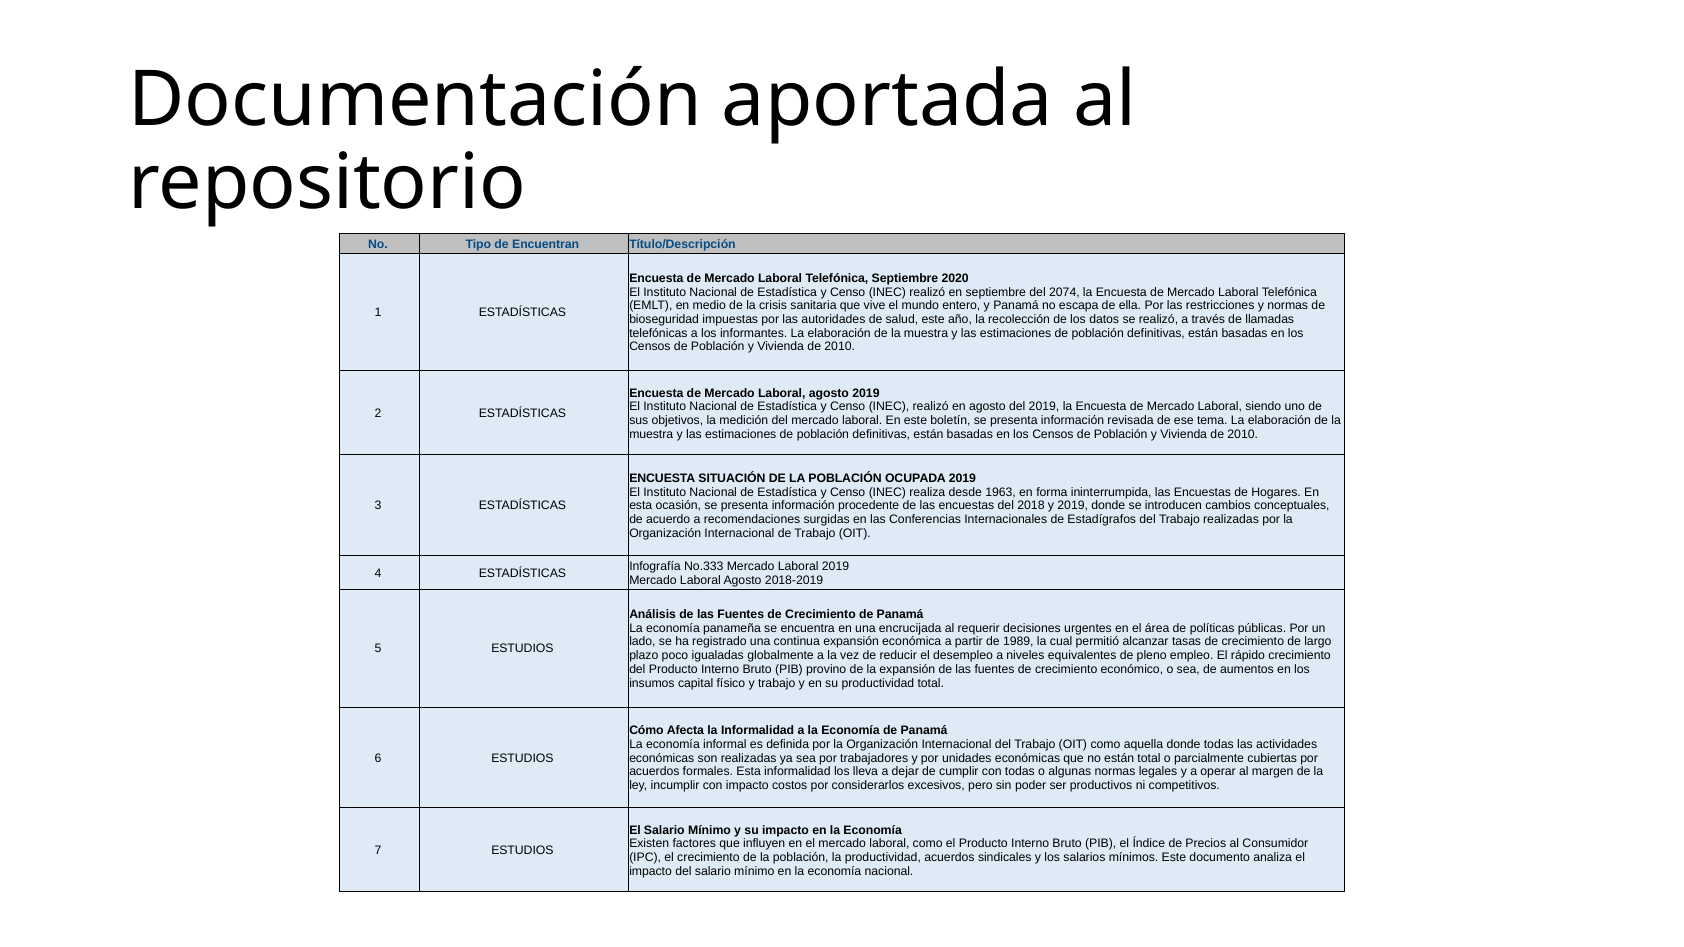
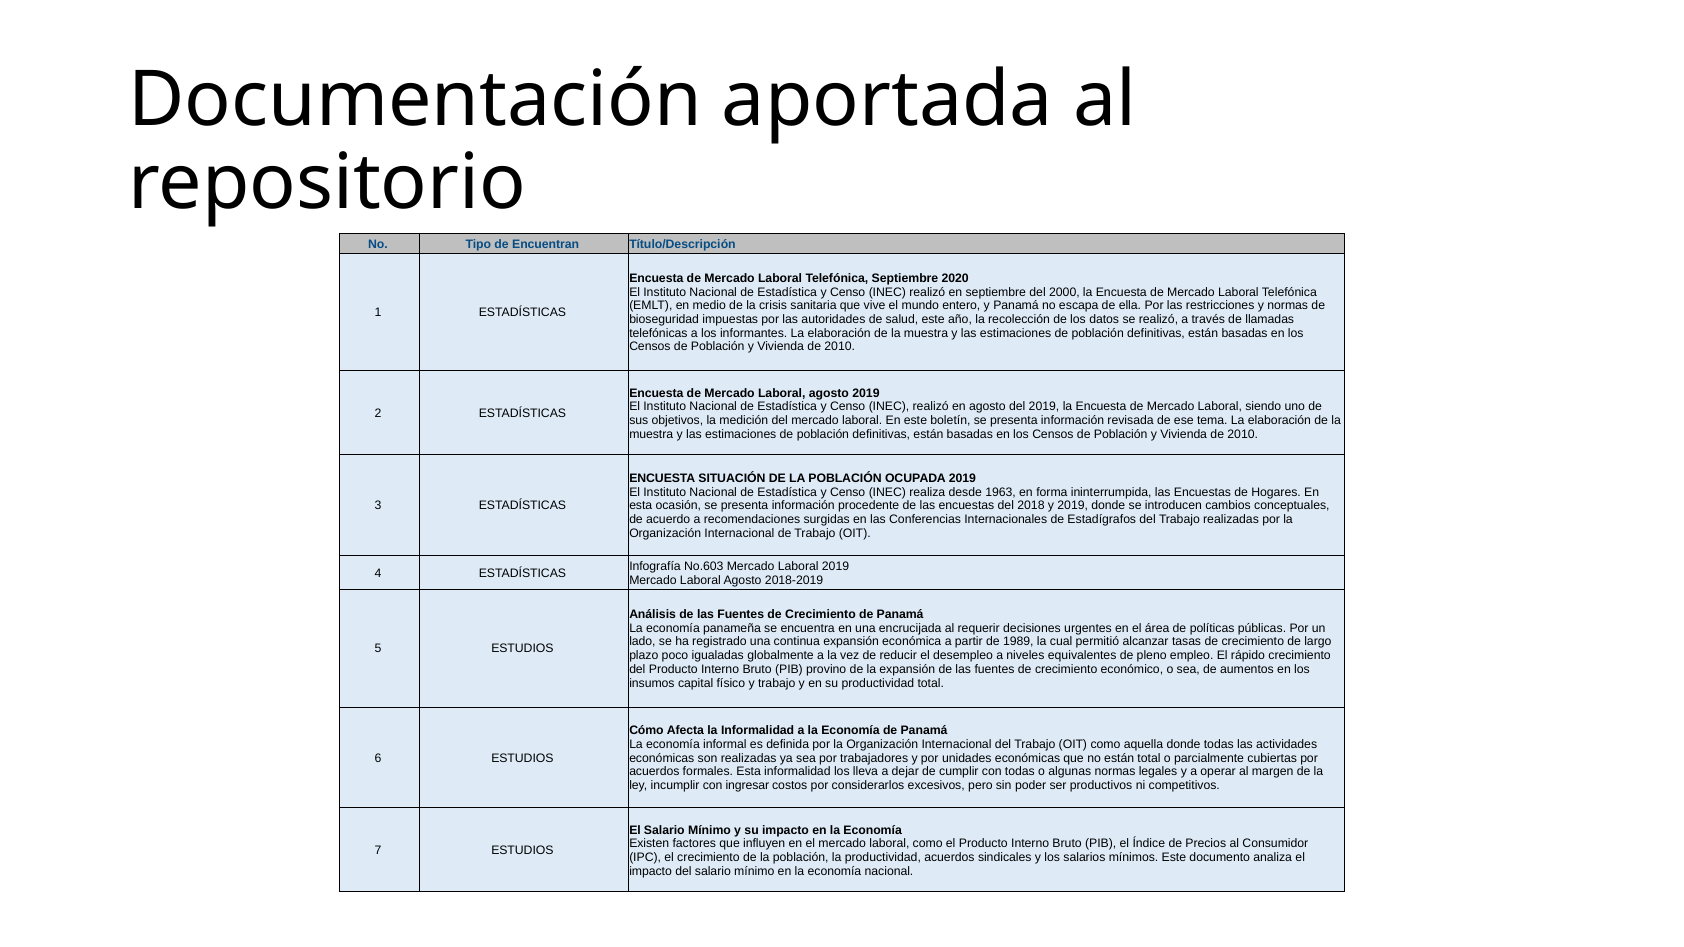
2074: 2074 -> 2000 (1064, 292)
No.333: No.333 -> No.603 (704, 566)
con impacto: impacto -> ingresar (747, 786)
